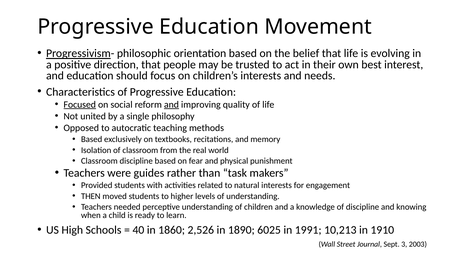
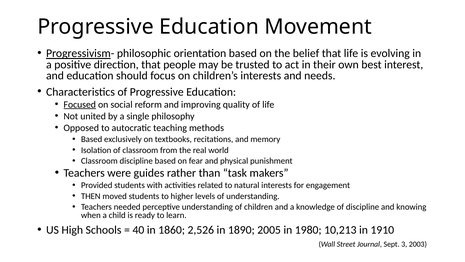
and underline: present -> none (171, 104)
6025: 6025 -> 2005 (269, 230)
1991: 1991 -> 1980 (308, 230)
